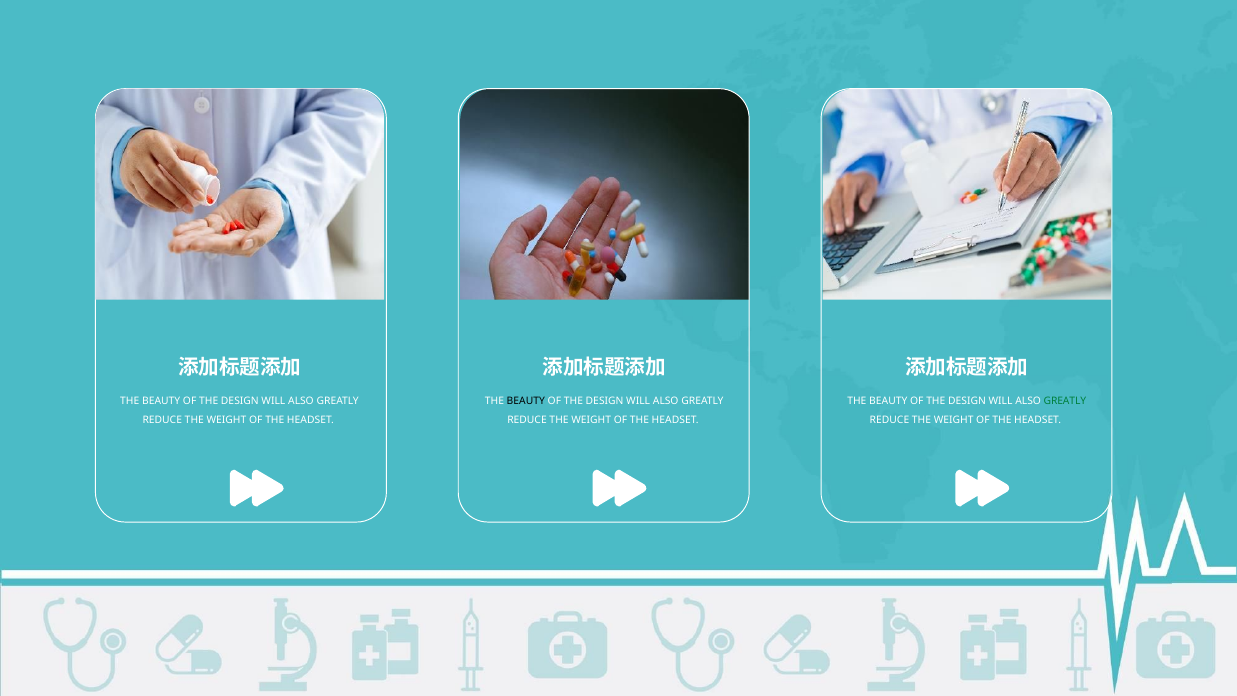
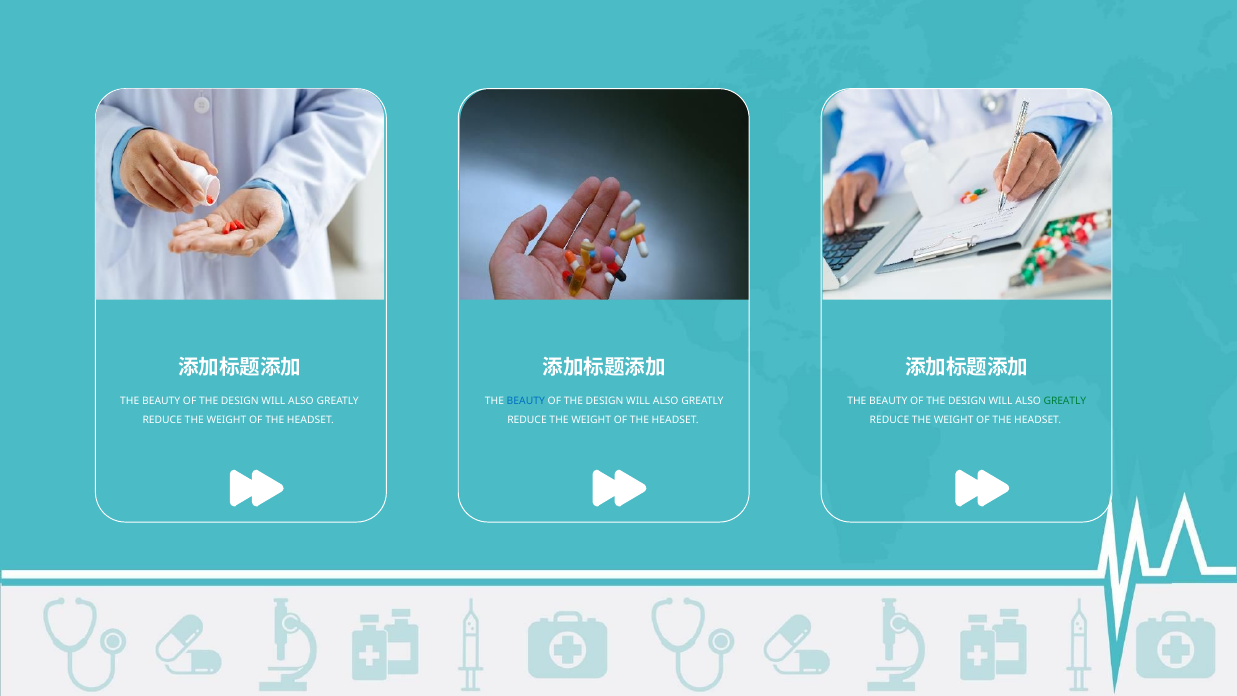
BEAUTY colour: black -> blue (526, 401)
